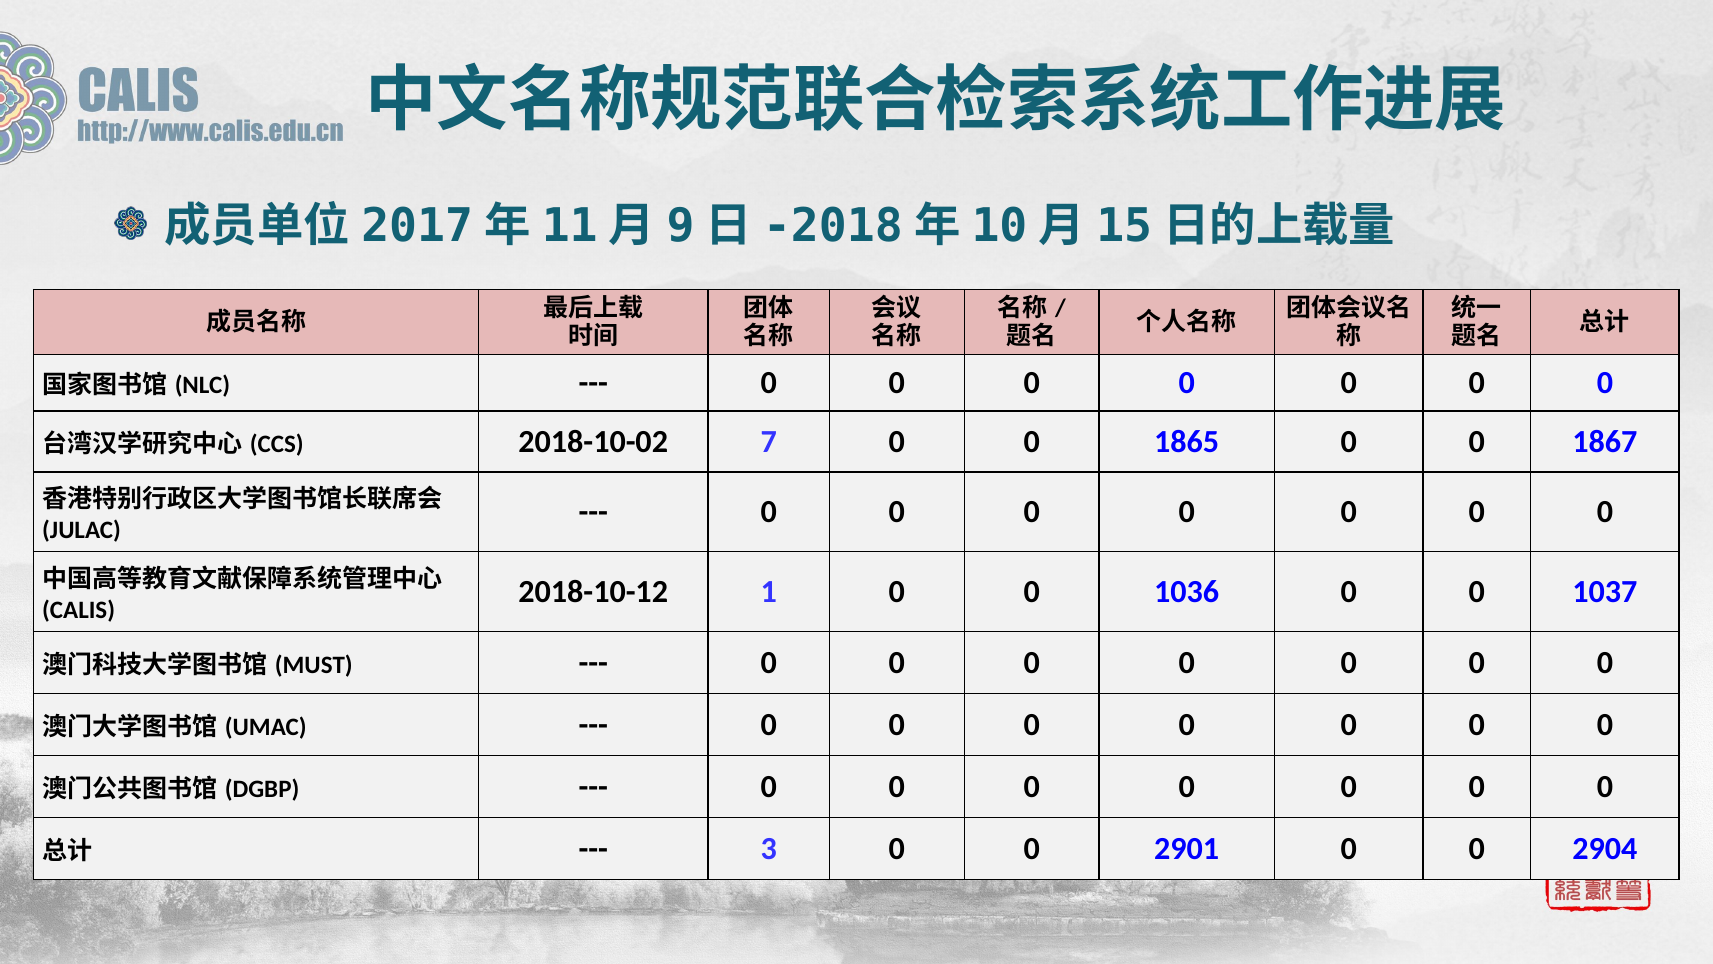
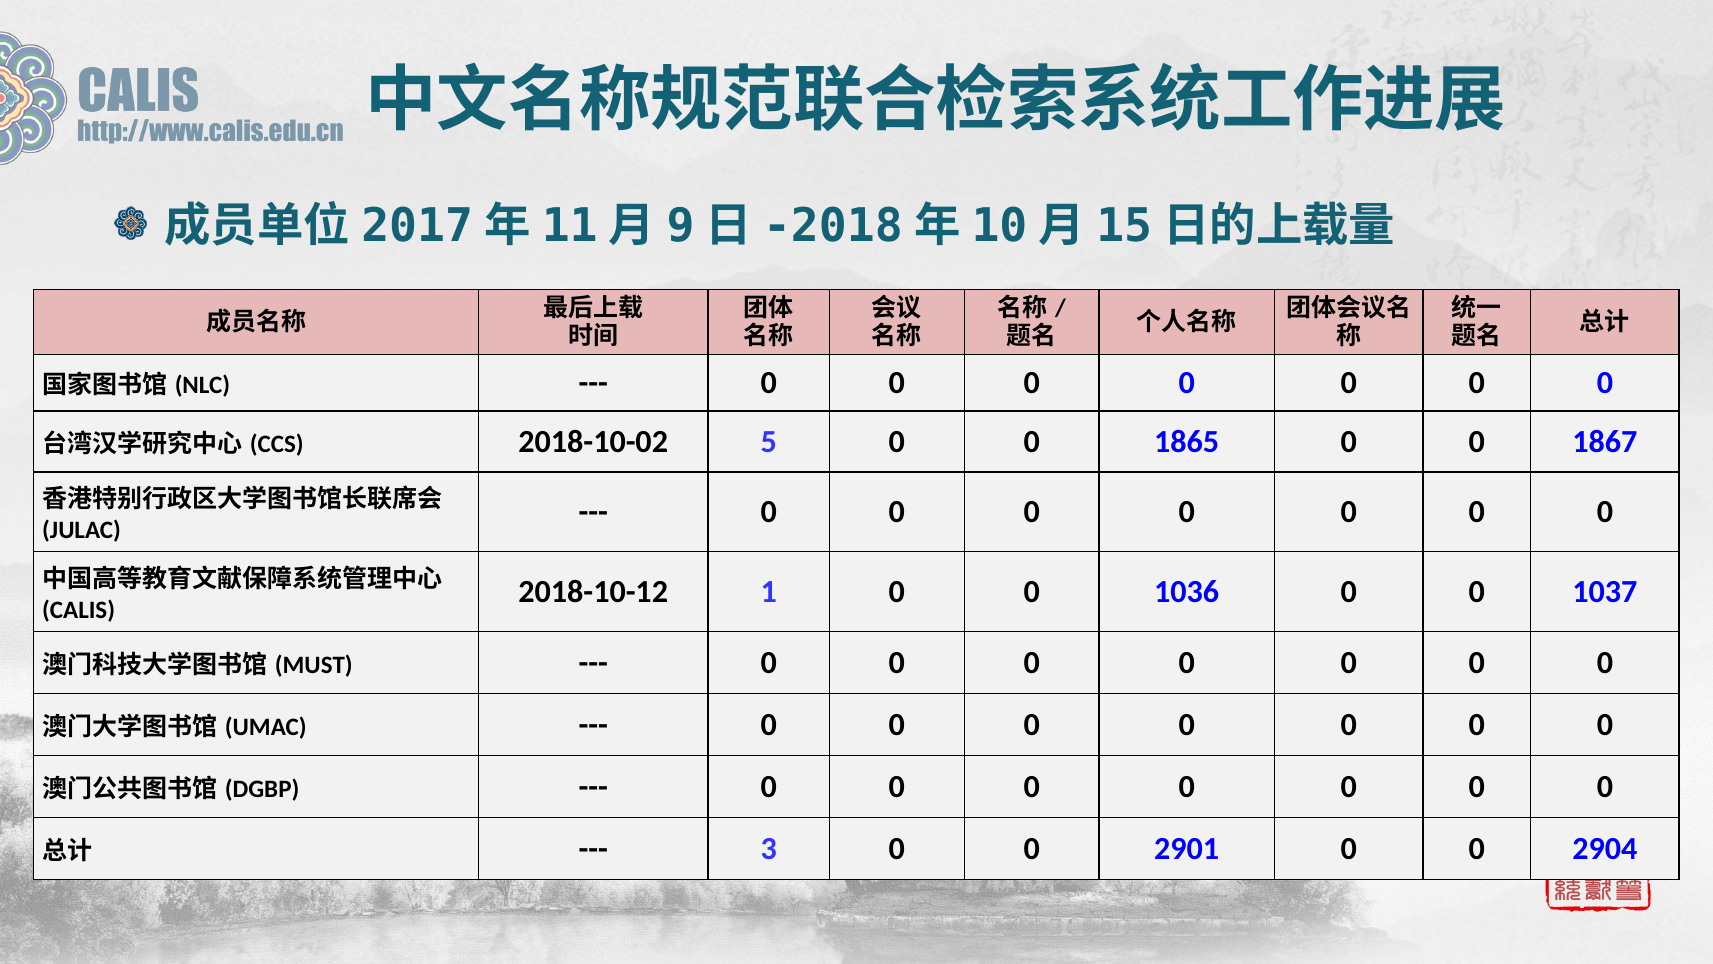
7: 7 -> 5 (769, 442)
